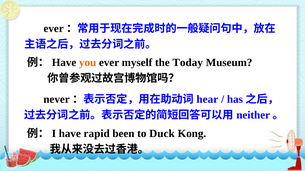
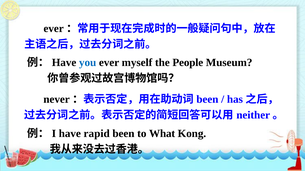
you colour: orange -> blue (88, 63)
Today: Today -> People (188, 63)
hear: hear -> been (207, 100)
Duck: Duck -> What (162, 134)
